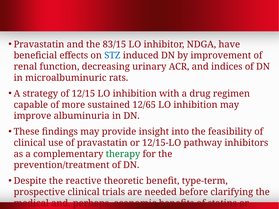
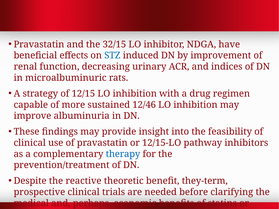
83/15: 83/15 -> 32/15 (114, 44)
12/65: 12/65 -> 12/46 (144, 105)
therapy colour: green -> blue (123, 154)
type-term: type-term -> they-term (205, 181)
